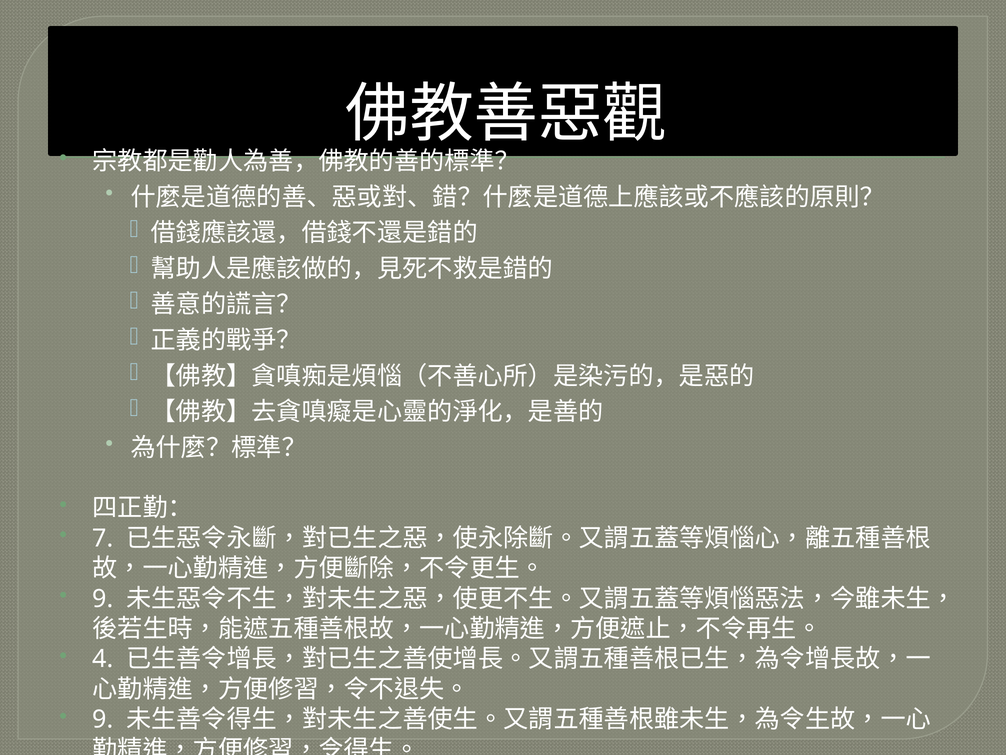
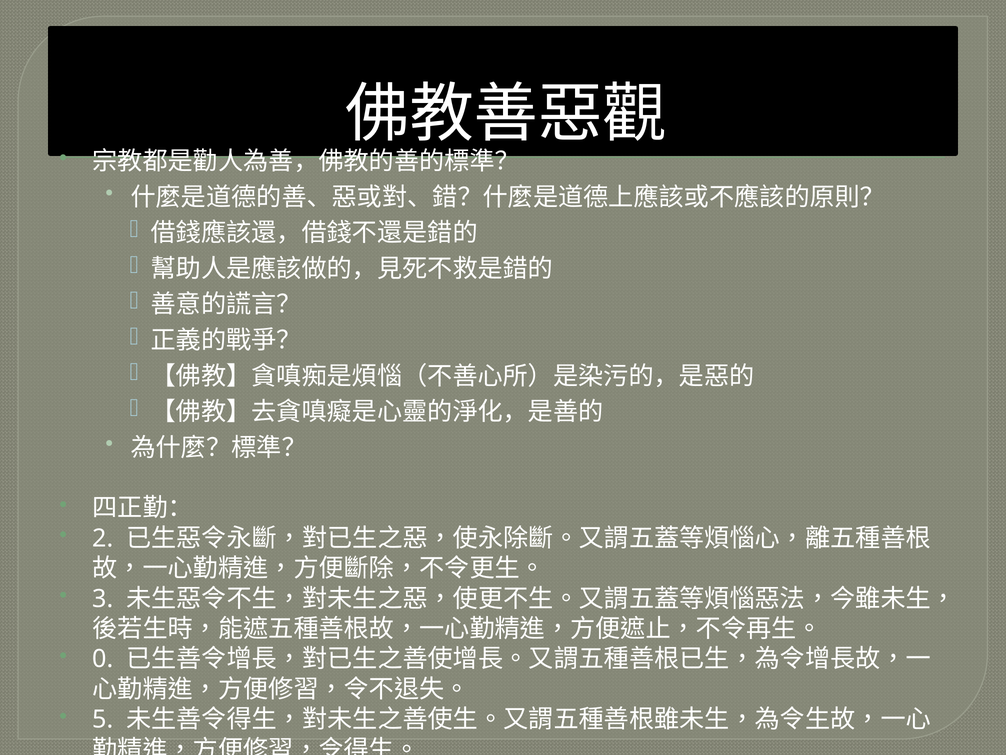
7: 7 -> 2 (103, 538)
9: 9 -> 3 (103, 598)
4: 4 -> 0 (103, 659)
9: 9 -> 5 (103, 719)
